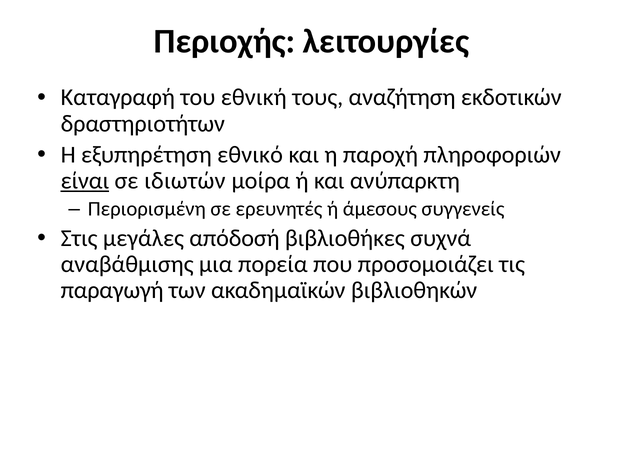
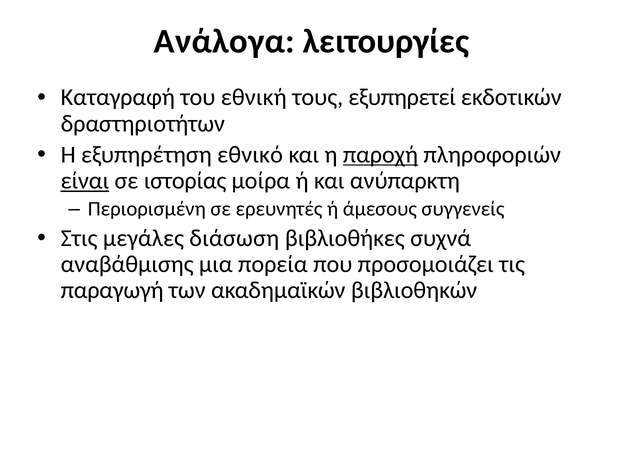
Περιοχής: Περιοχής -> Ανάλογα (224, 41)
αναζήτηση: αναζήτηση -> εξυπηρετεί (402, 97)
παροχή underline: none -> present (380, 154)
ιδιωτών: ιδιωτών -> ιστορίας (185, 180)
απόδοσή: απόδοσή -> διάσωση (234, 238)
